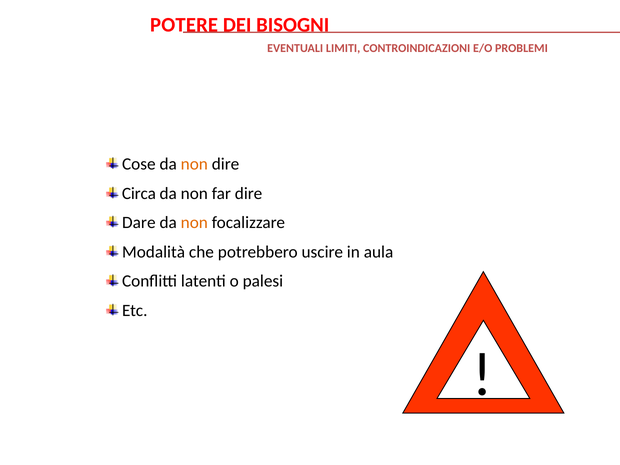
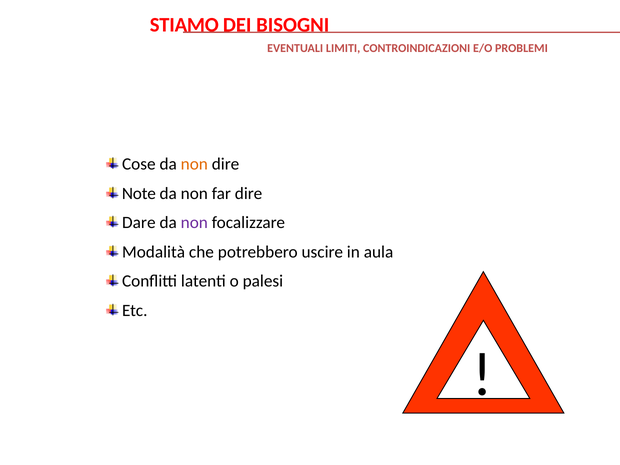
POTERE: POTERE -> STIAMO (184, 25)
Circa: Circa -> Note (139, 193)
non colour: orange -> purple (194, 223)
